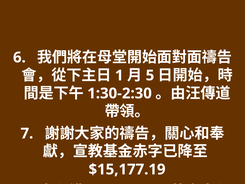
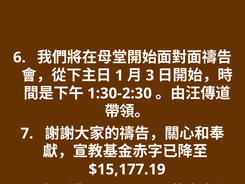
5: 5 -> 3 (150, 75)
